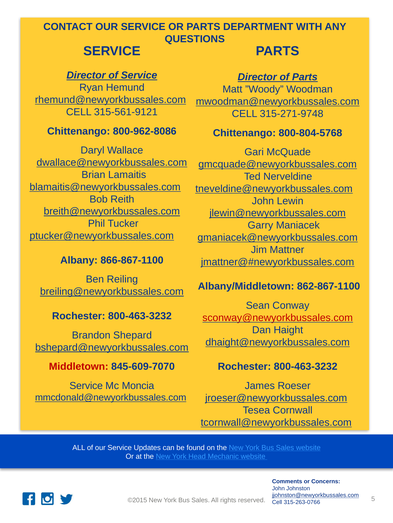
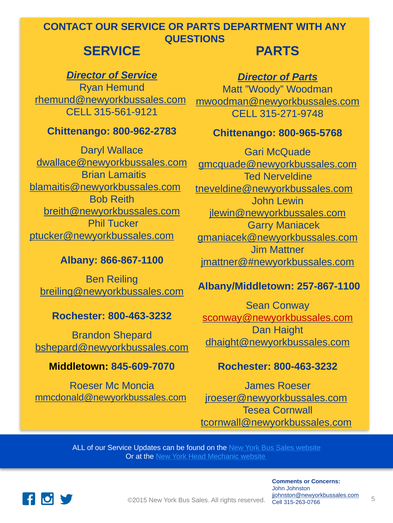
800-962-8086: 800-962-8086 -> 800-962-2783 (145, 131)
800-804-5768: 800-804-5768 -> 800-965-5768 (310, 133)
862-867-1100: 862-867-1100 -> 257-867-1100 (329, 287)
Middletown colour: red -> black (79, 367)
Service: Service -> Roeser (86, 386)
